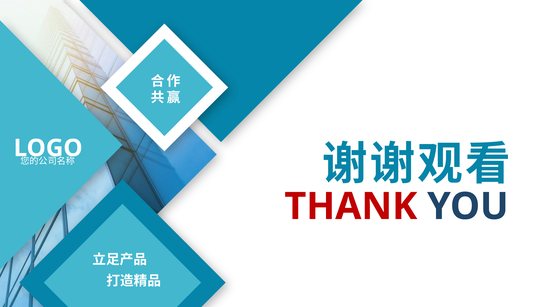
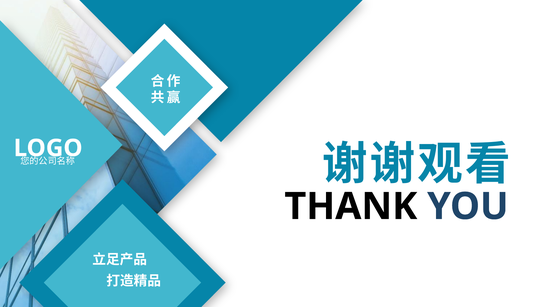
THANK colour: red -> black (351, 206)
